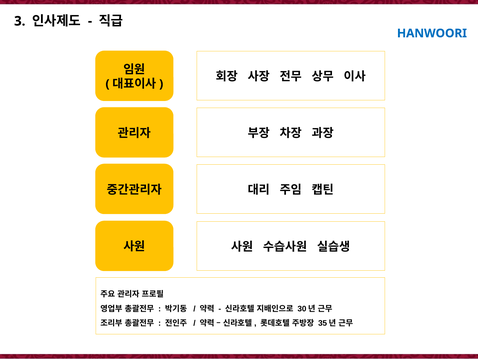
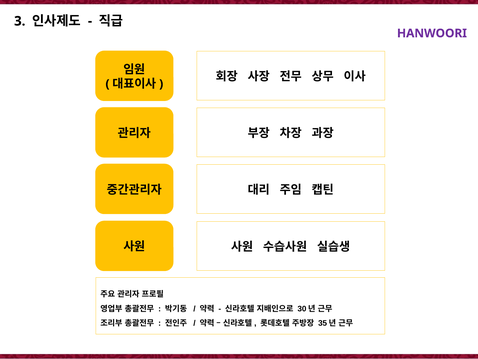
HANWOORI colour: blue -> purple (432, 33)
